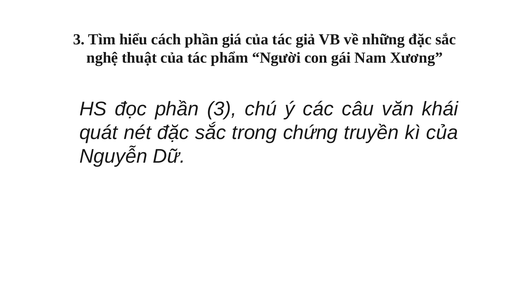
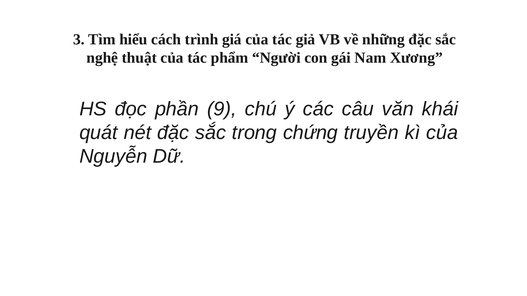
cách phần: phần -> trình (202, 39)
phần 3: 3 -> 9 (222, 109)
